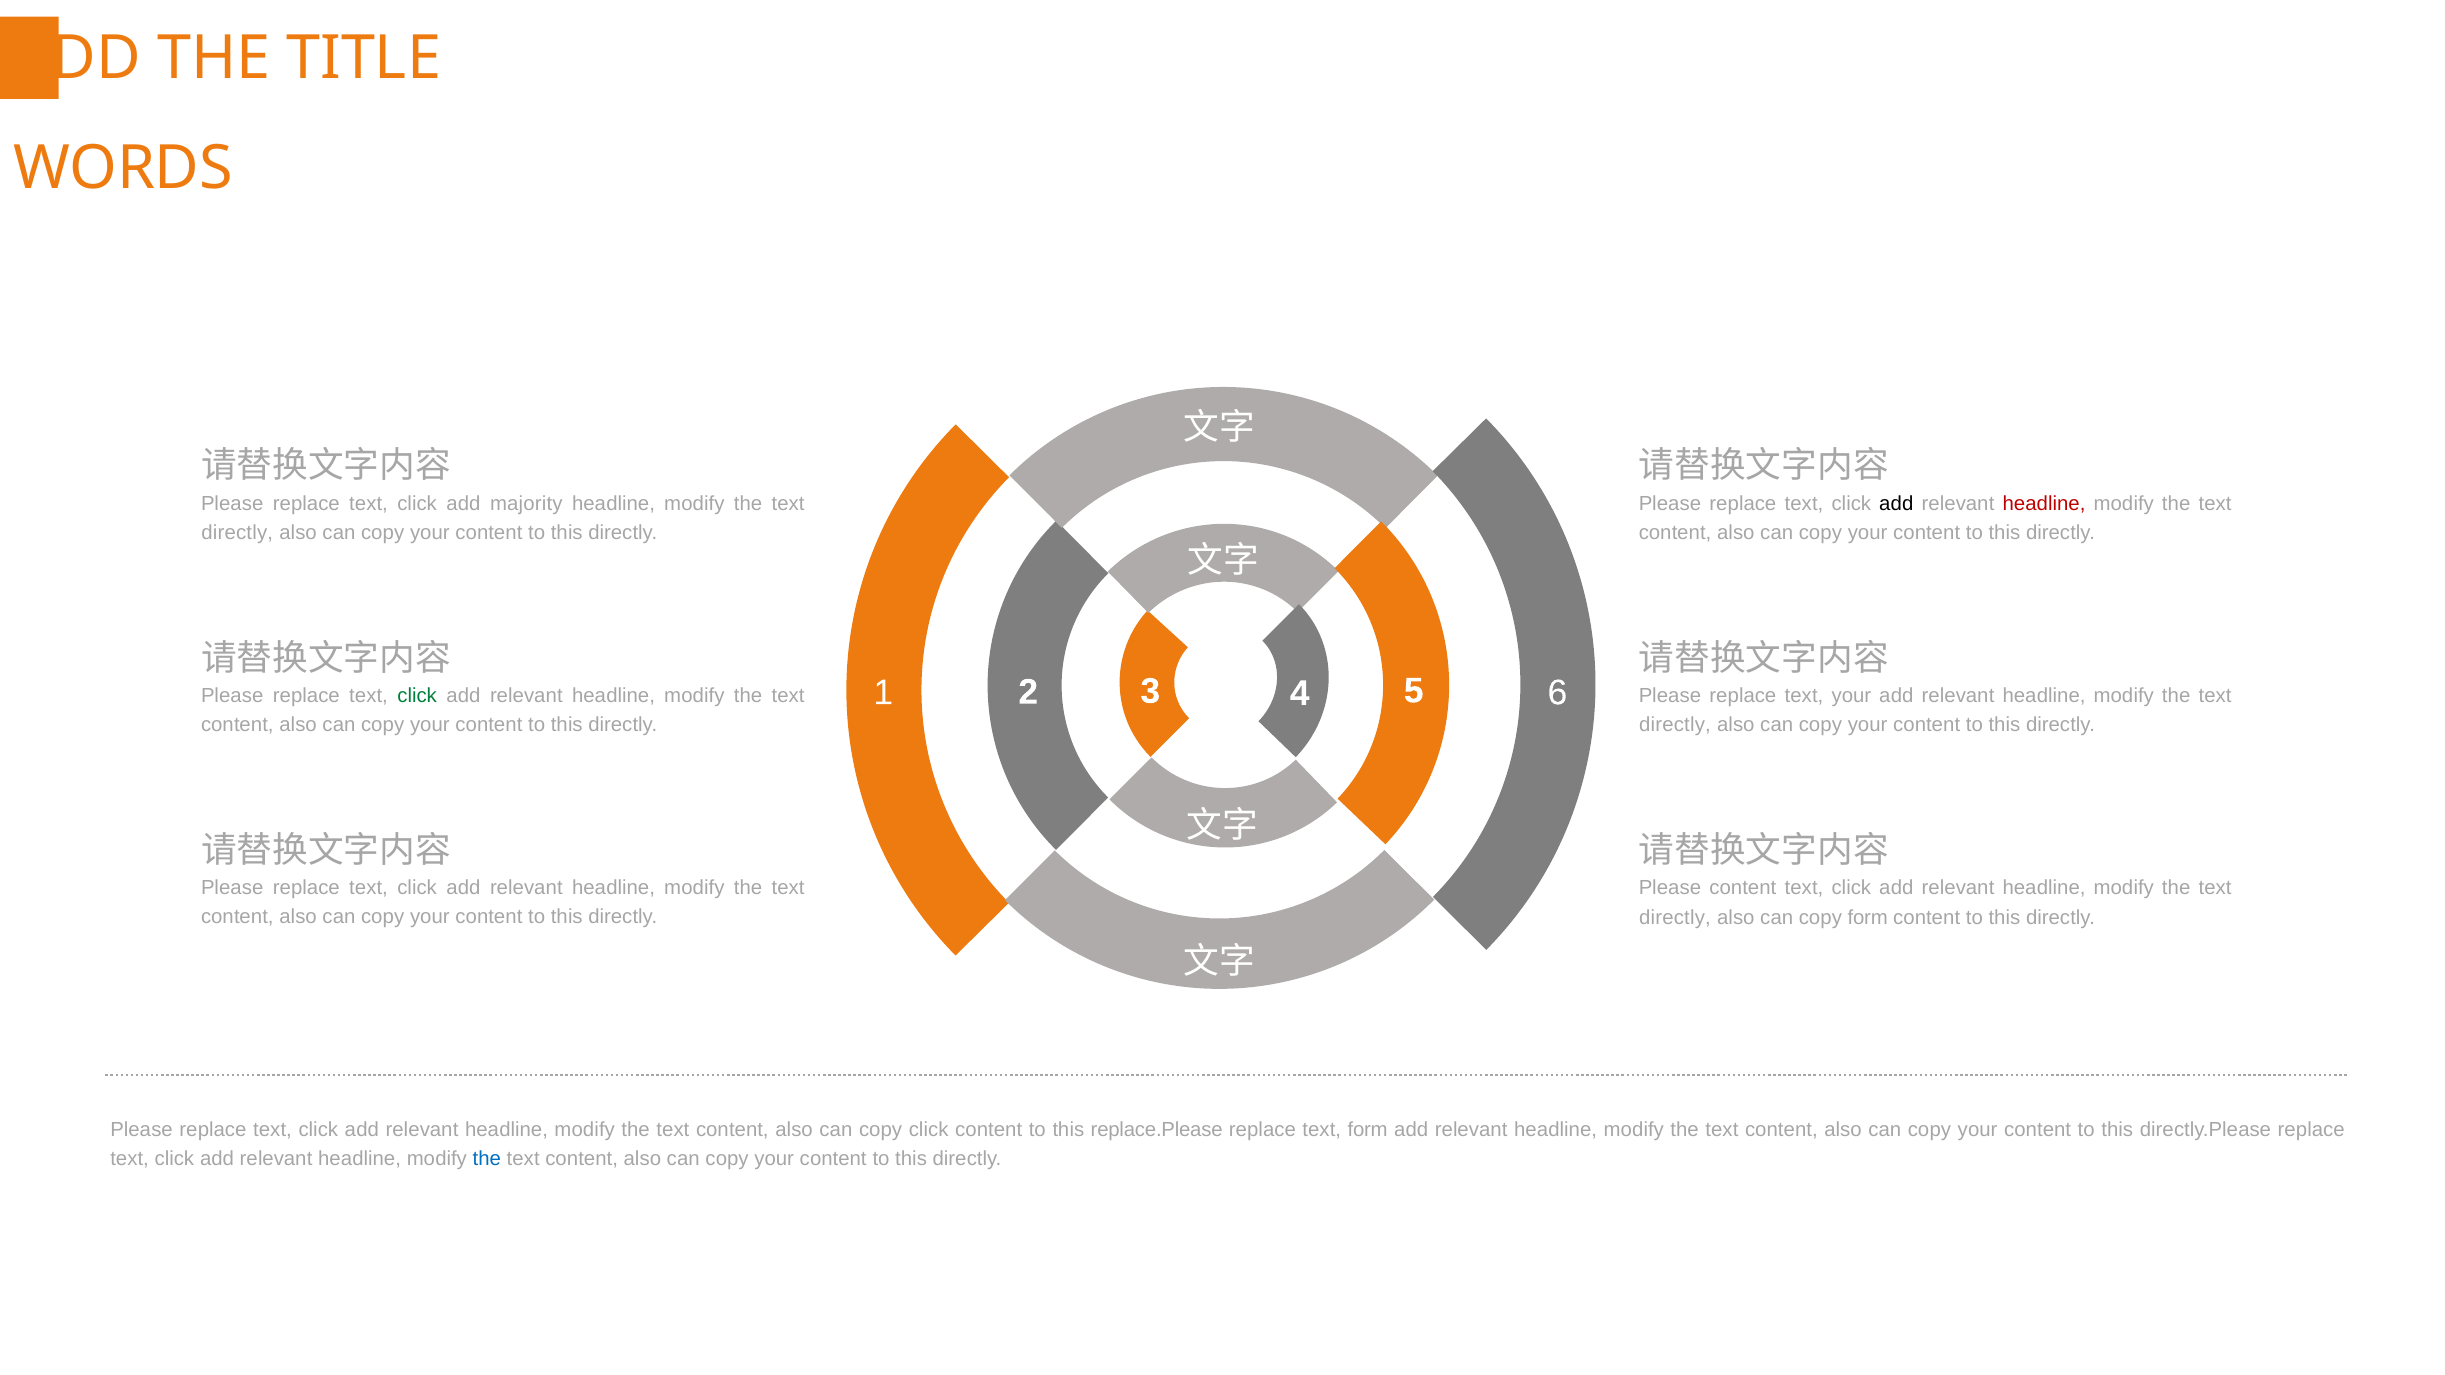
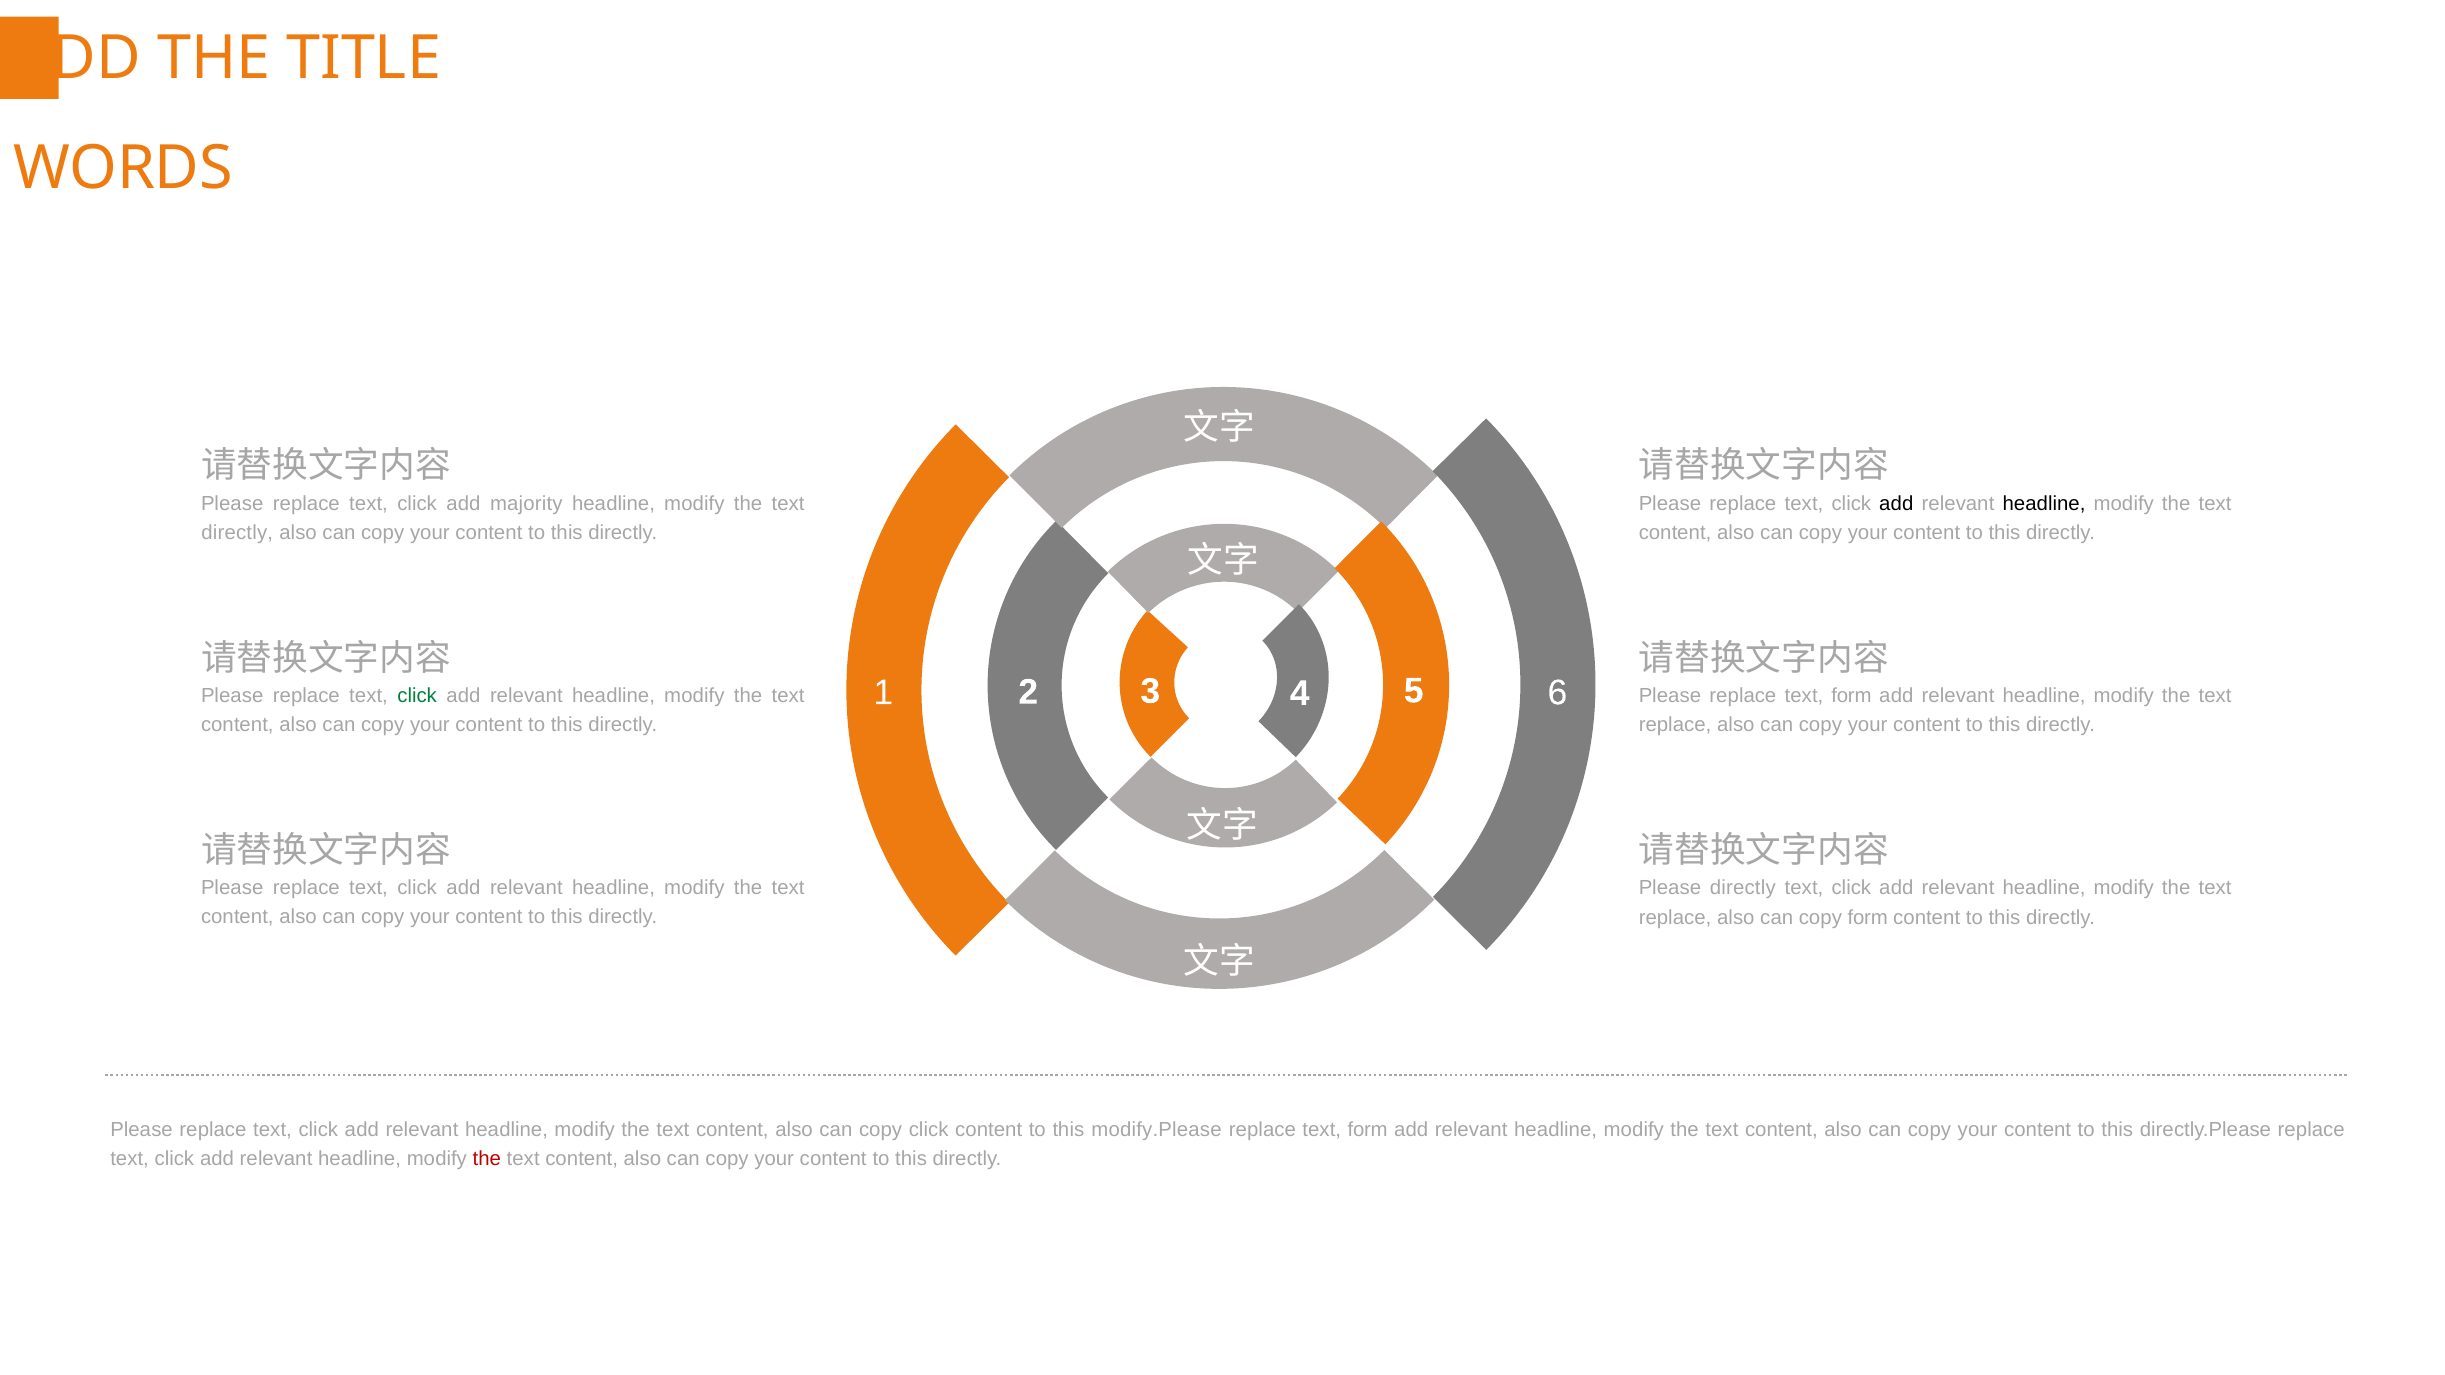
headline colour: red -> black (2044, 504)
Please replace text your: your -> form (1851, 696)
directly: directly -> replace (1675, 725)
Please content: content -> directly (1743, 888)
directly: directly -> replace (1675, 918)
replace.Please: replace.Please -> modify.Please (1156, 1130)
the colour: blue -> red (487, 1159)
